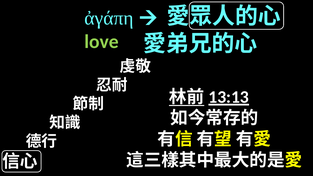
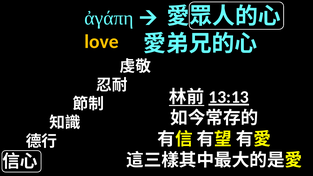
love colour: light green -> yellow (102, 42)
